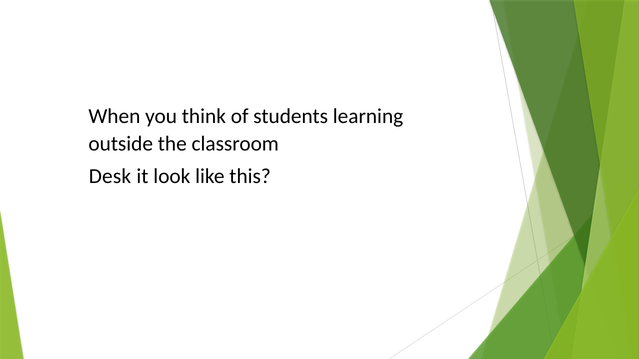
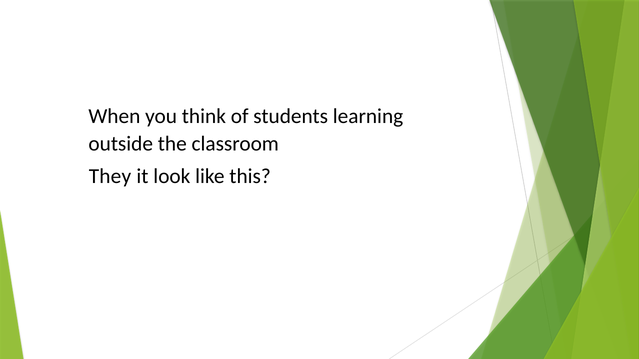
Desk: Desk -> They (110, 176)
